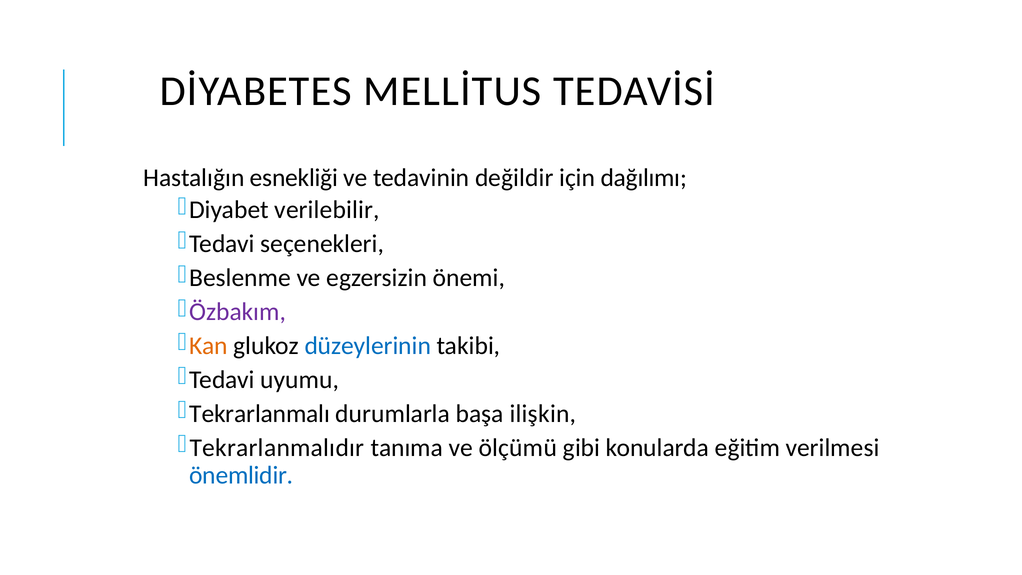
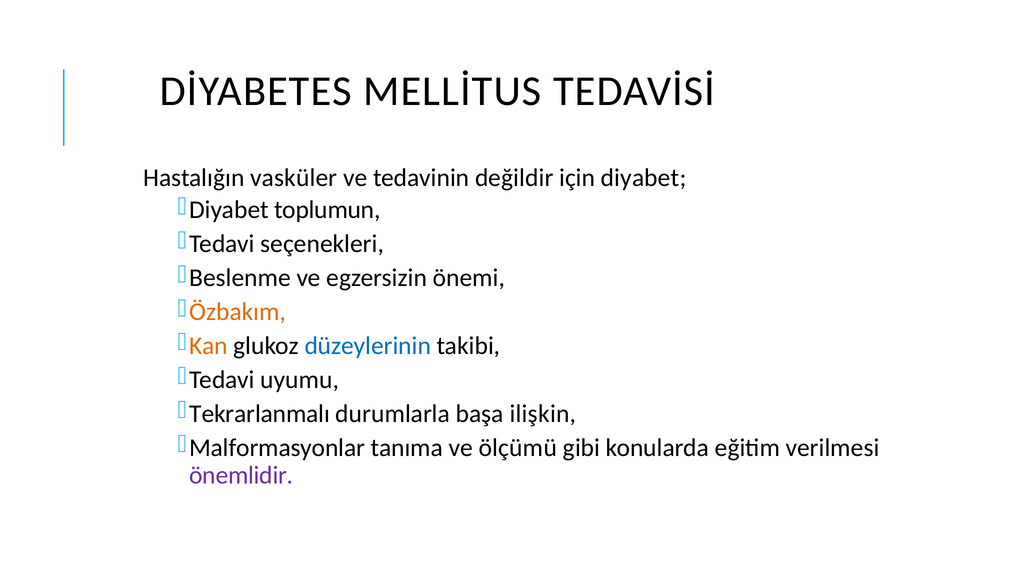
esnekliği: esnekliği -> vasküler (294, 178)
için dağılımı: dağılımı -> diyabet (644, 178)
verilebilir: verilebilir -> toplumun (327, 210)
Özbakım colour: purple -> orange (238, 312)
Tekrarlanmalıdır: Tekrarlanmalıdır -> Malformasyonlar (277, 448)
önemlidir colour: blue -> purple (241, 475)
